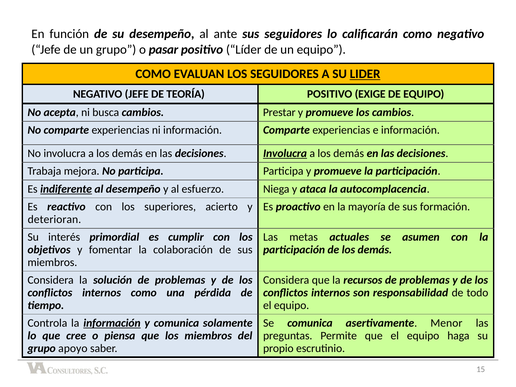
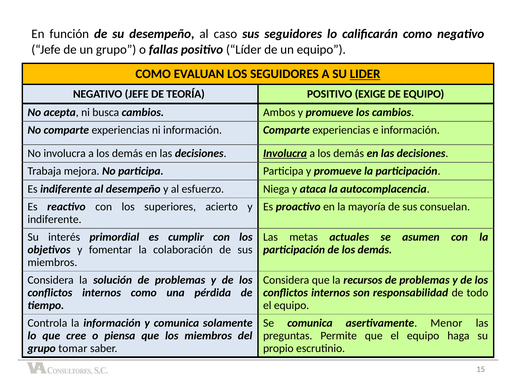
ante: ante -> caso (225, 34)
pasar: pasar -> fallas (163, 49)
Prestar: Prestar -> Ambos (279, 112)
indiferente underline: present -> none (66, 189)
formación: formación -> consuelan (445, 207)
deterioran: deterioran -> indiferente (55, 219)
información underline: present -> none (112, 323)
apoyo: apoyo -> tomar (73, 348)
